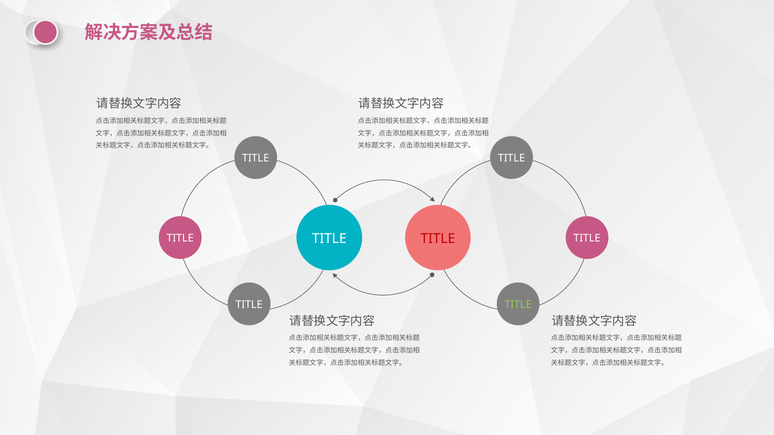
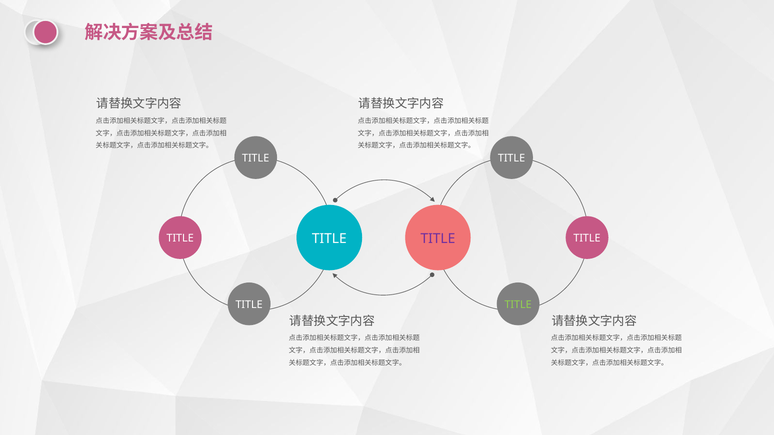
TITLE colour: red -> purple (438, 239)
